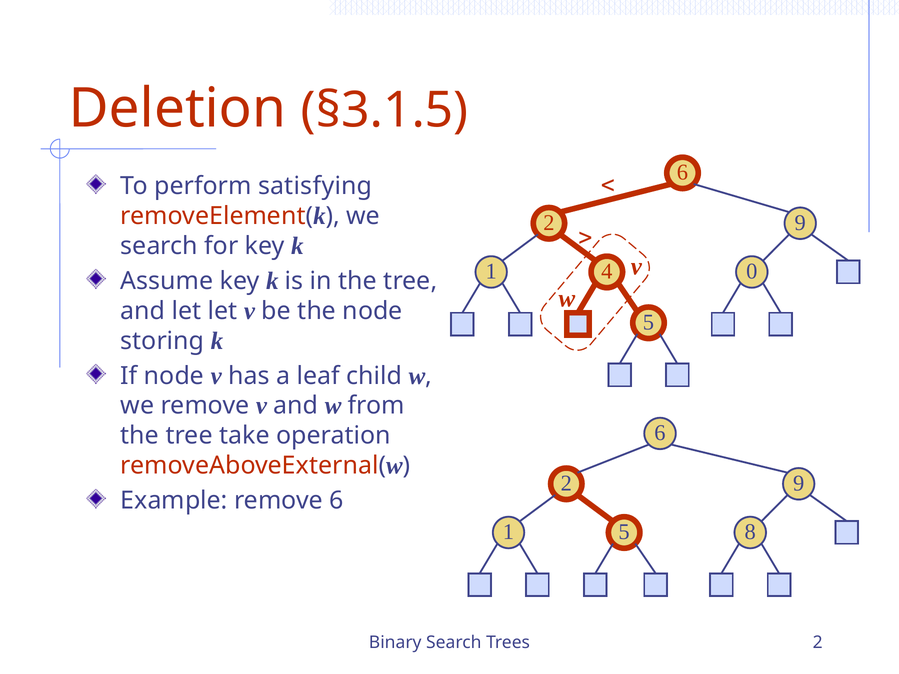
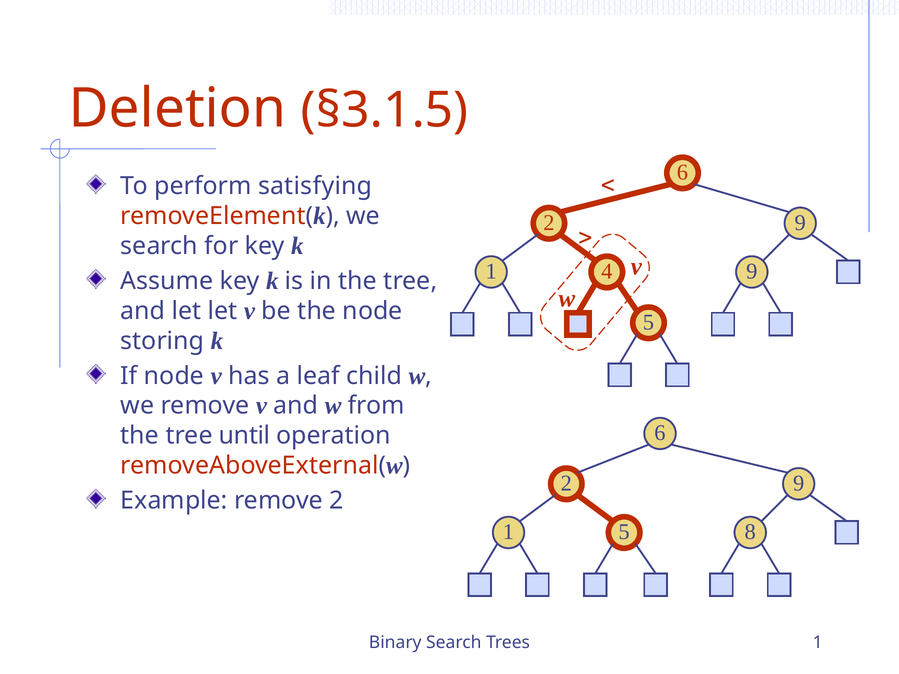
1 0: 0 -> 9 (752, 271)
take: take -> until (245, 436)
remove 6: 6 -> 2 (337, 501)
Trees 2: 2 -> 1 (818, 643)
